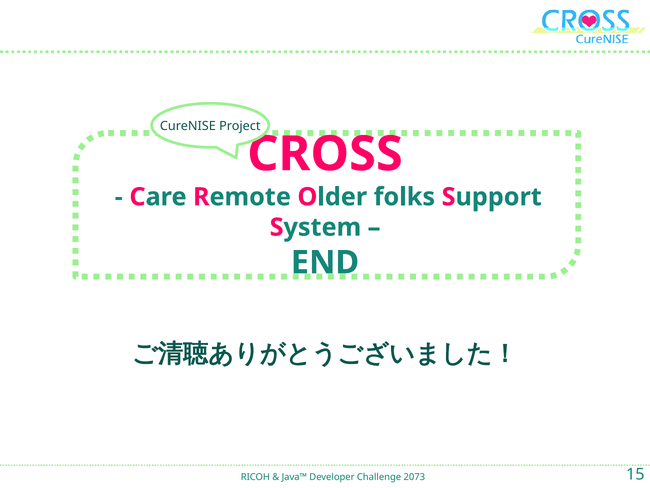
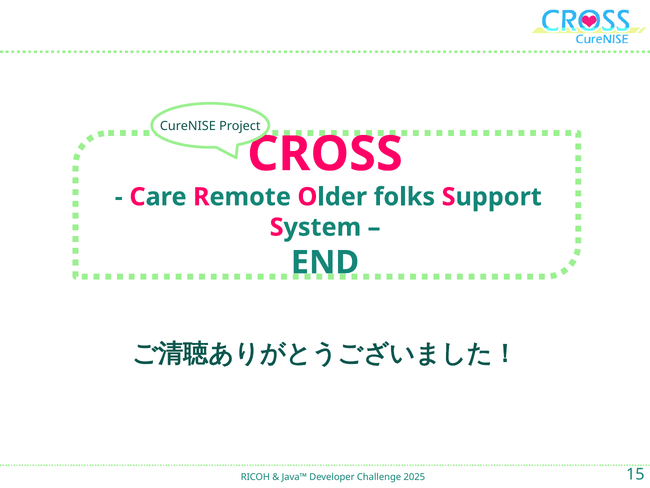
2073: 2073 -> 2025 (414, 477)
